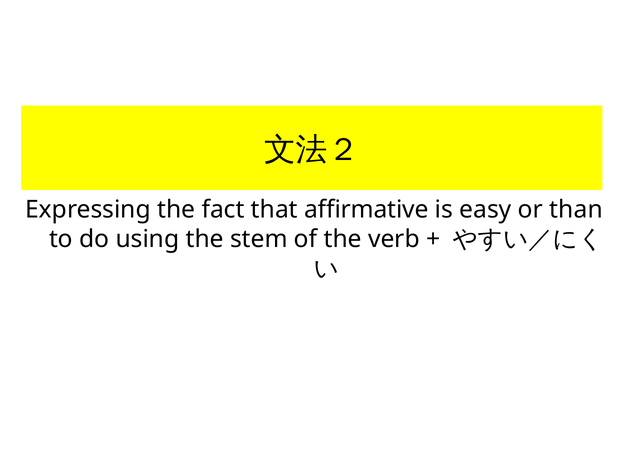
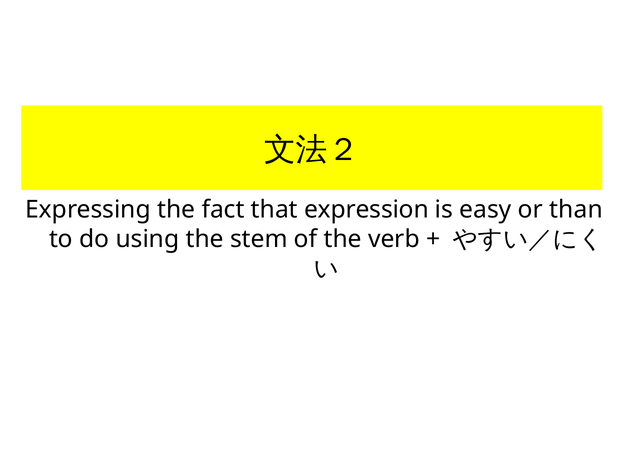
affirmative: affirmative -> expression (366, 210)
